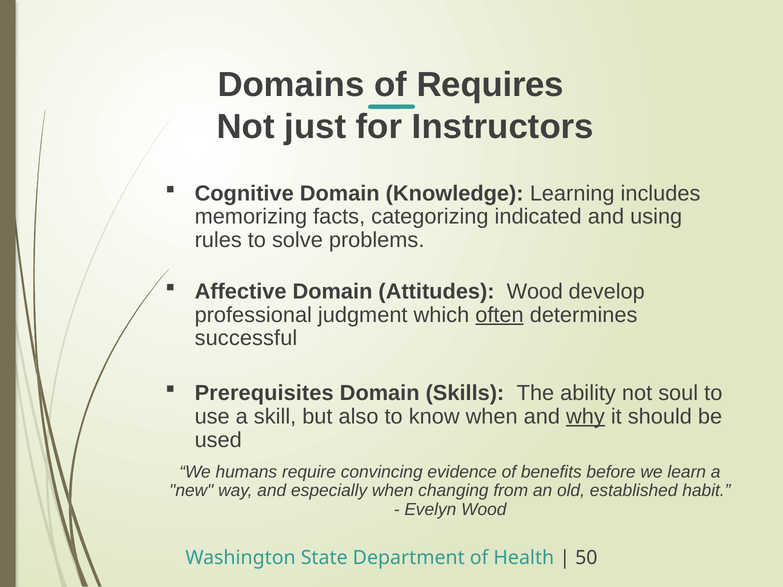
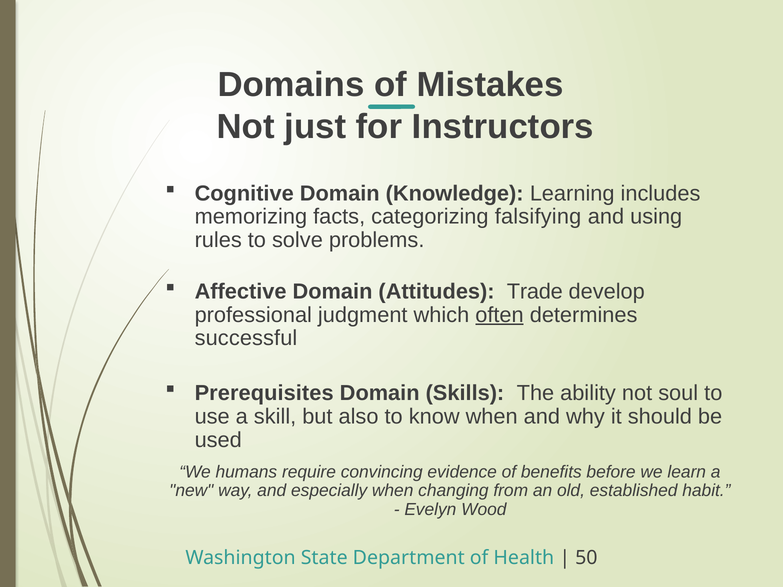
Requires: Requires -> Mistakes (490, 85)
indicated: indicated -> falsifying (538, 217)
Attitudes Wood: Wood -> Trade (535, 291)
why underline: present -> none (585, 417)
